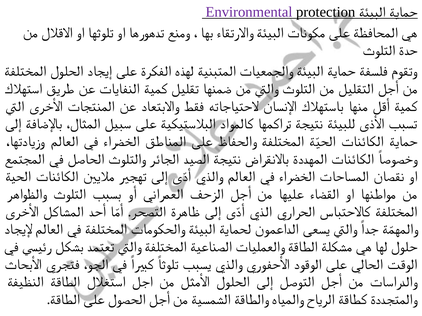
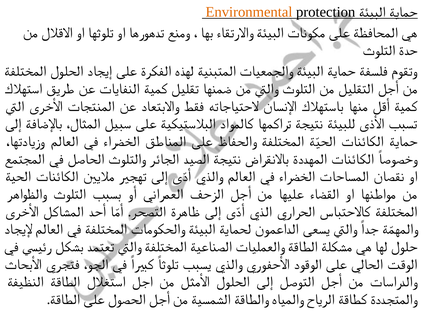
Environmental colour: purple -> orange (249, 12)
